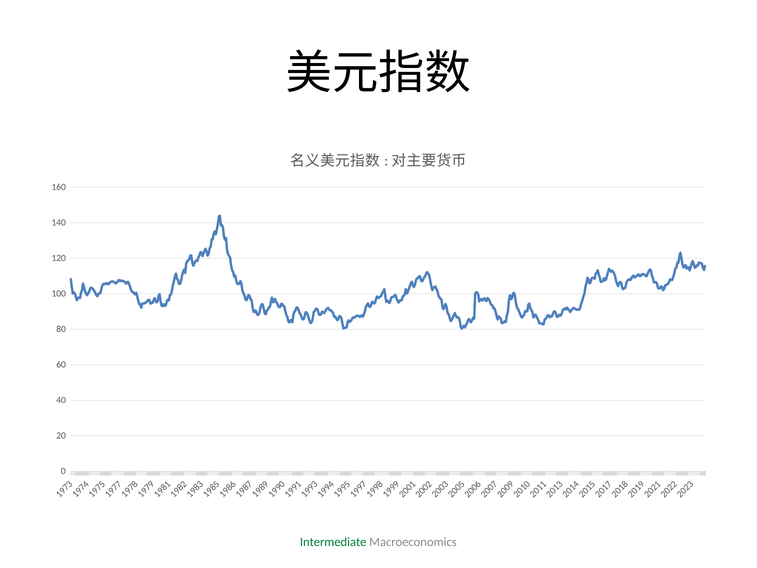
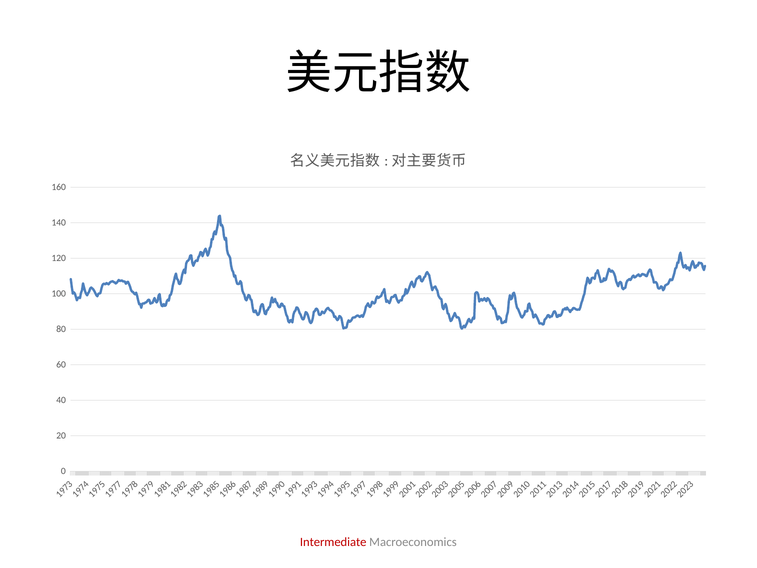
Intermediate colour: green -> red (333, 542)
